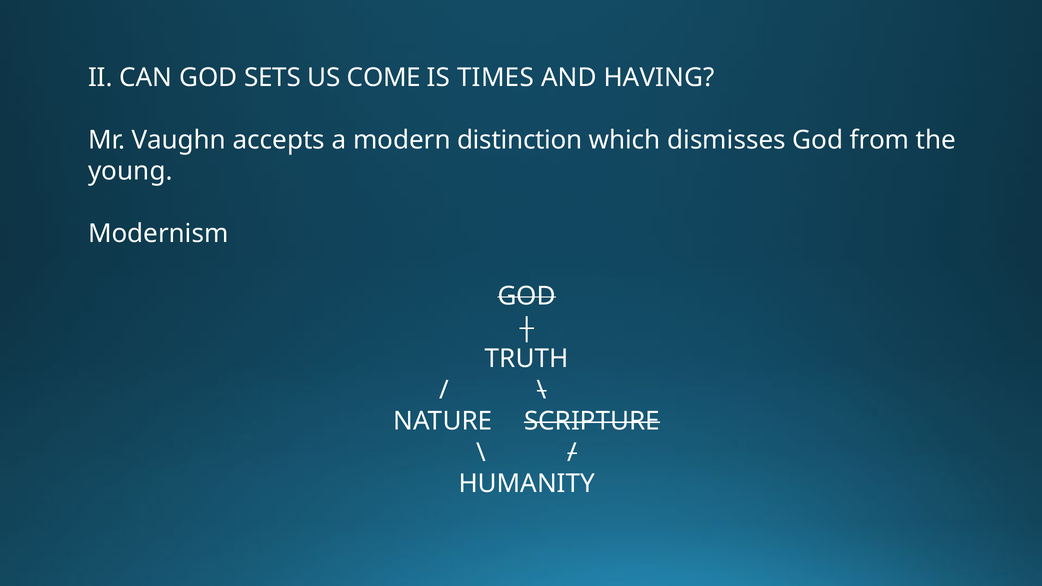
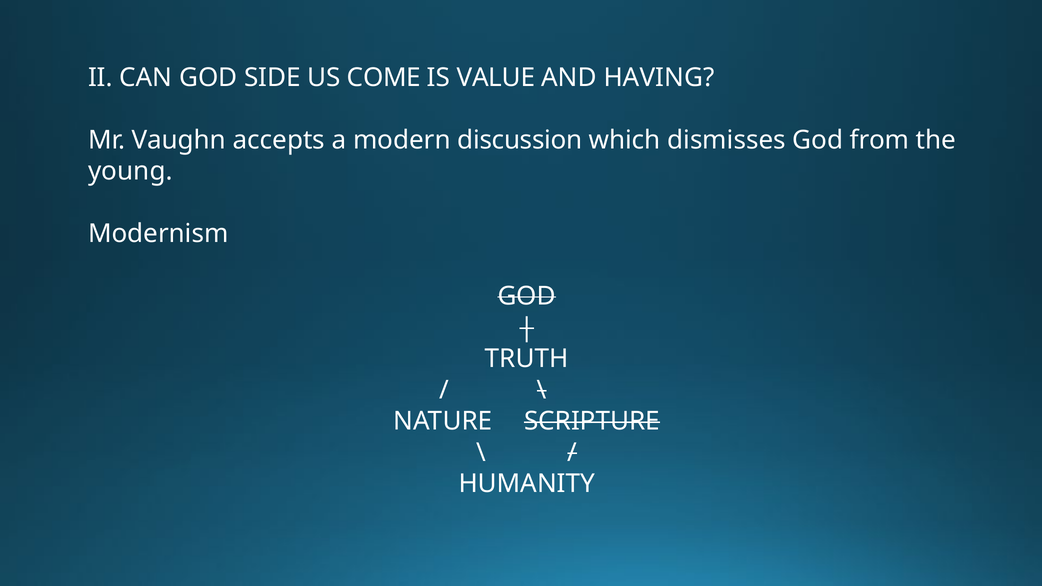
SETS: SETS -> SIDE (272, 77)
TIMES: TIMES -> VALUE (496, 77)
distinction: distinction -> discussion (520, 140)
